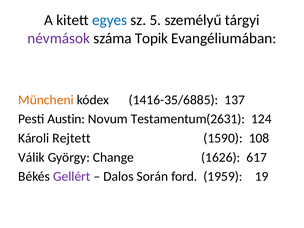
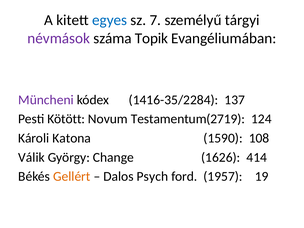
5: 5 -> 7 (155, 20)
Müncheni colour: orange -> purple (46, 100)
1416-35/6885: 1416-35/6885 -> 1416-35/2284 (174, 100)
Austin: Austin -> Kötött (66, 119)
Testamentum(2631: Testamentum(2631 -> Testamentum(2719 (188, 119)
Rejtett: Rejtett -> Katona (72, 138)
617: 617 -> 414 (257, 157)
Gellért colour: purple -> orange (72, 177)
Során: Során -> Psych (152, 177)
1959: 1959 -> 1957 (223, 177)
